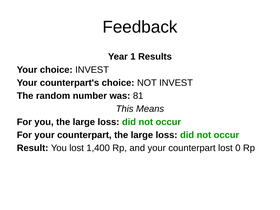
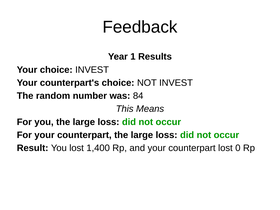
81: 81 -> 84 (138, 96)
